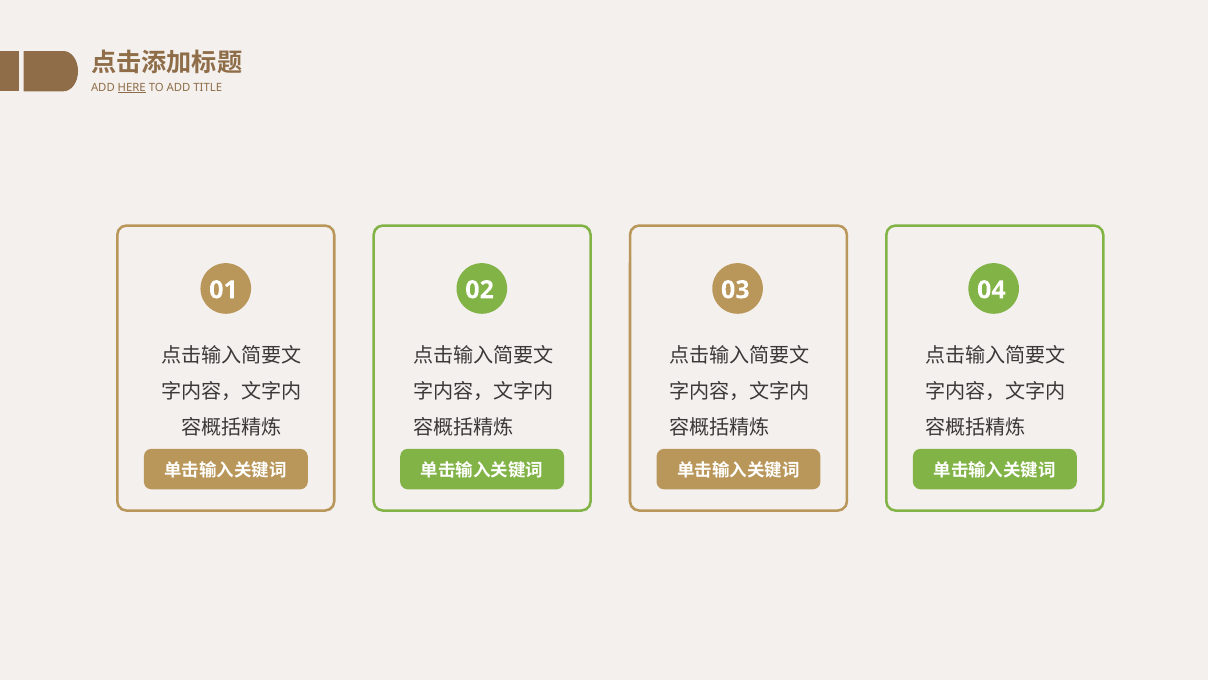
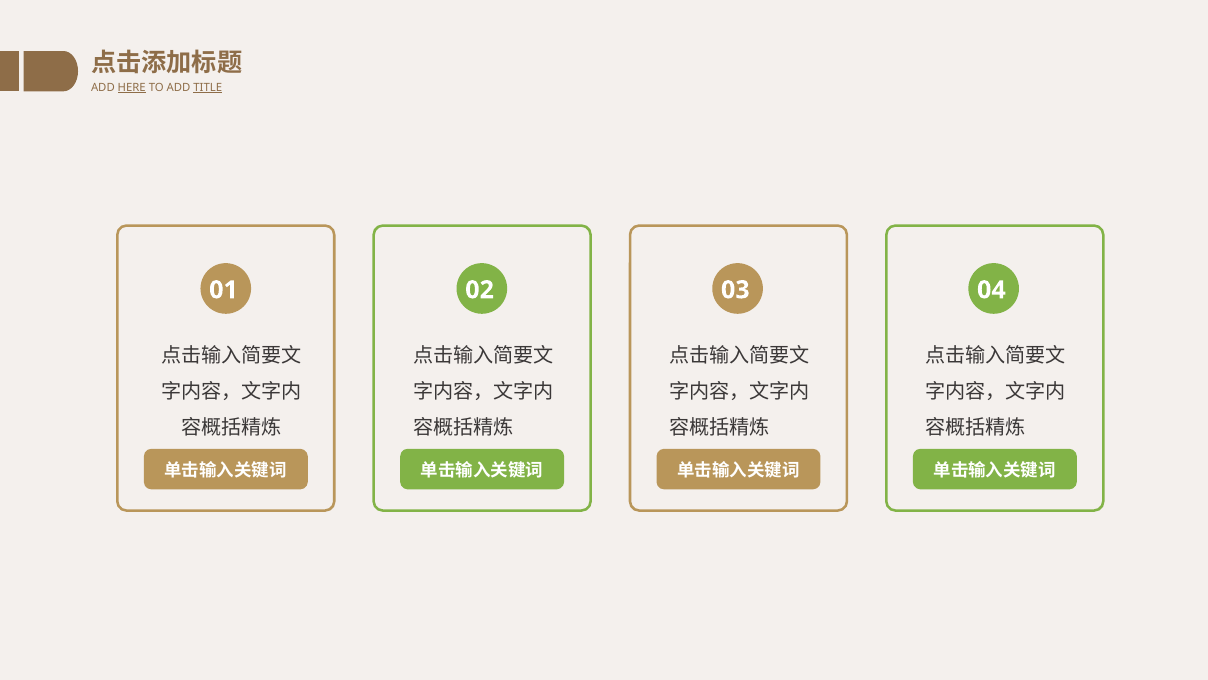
TITLE underline: none -> present (208, 88)
